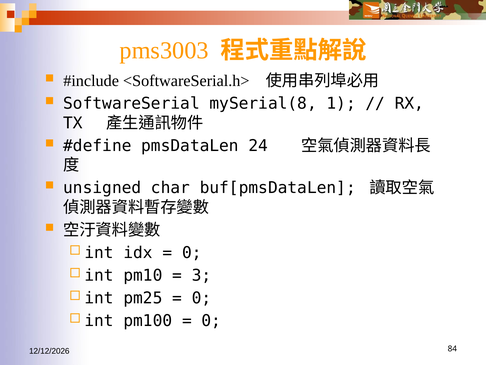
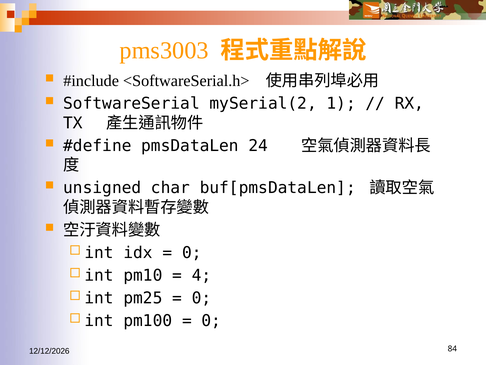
mySerial(8: mySerial(8 -> mySerial(2 (263, 103)
3: 3 -> 4 (201, 275)
